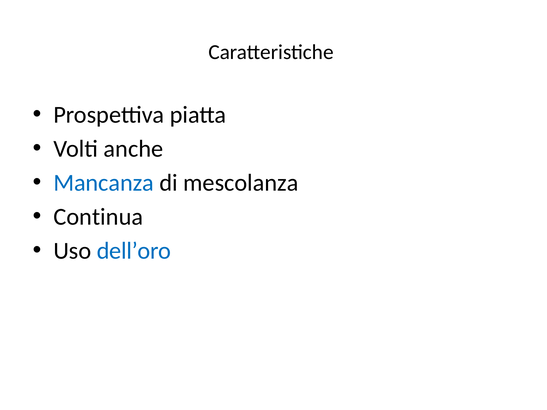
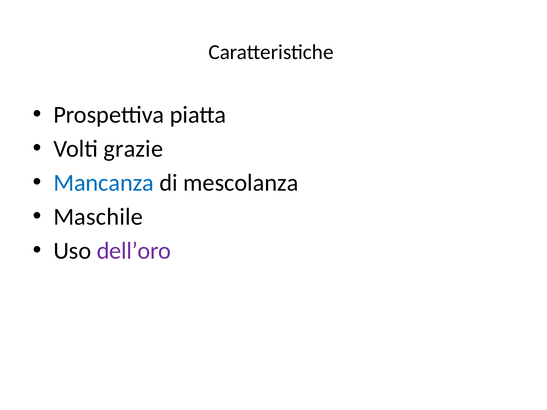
anche: anche -> grazie (133, 149)
Continua: Continua -> Maschile (98, 217)
dell’oro colour: blue -> purple (134, 251)
